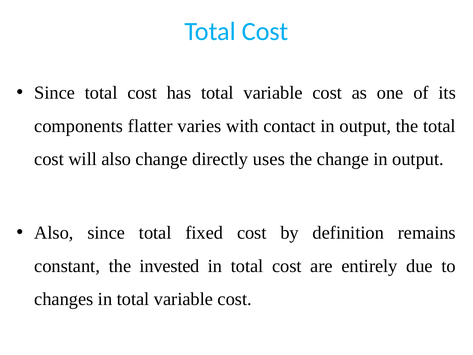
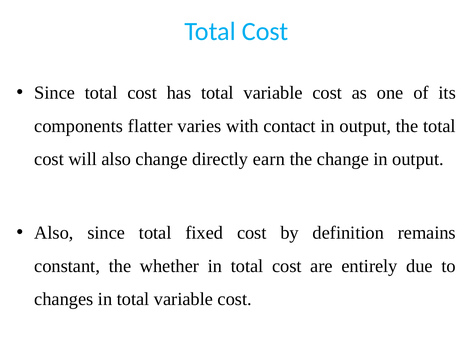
uses: uses -> earn (269, 159)
invested: invested -> whether (169, 266)
